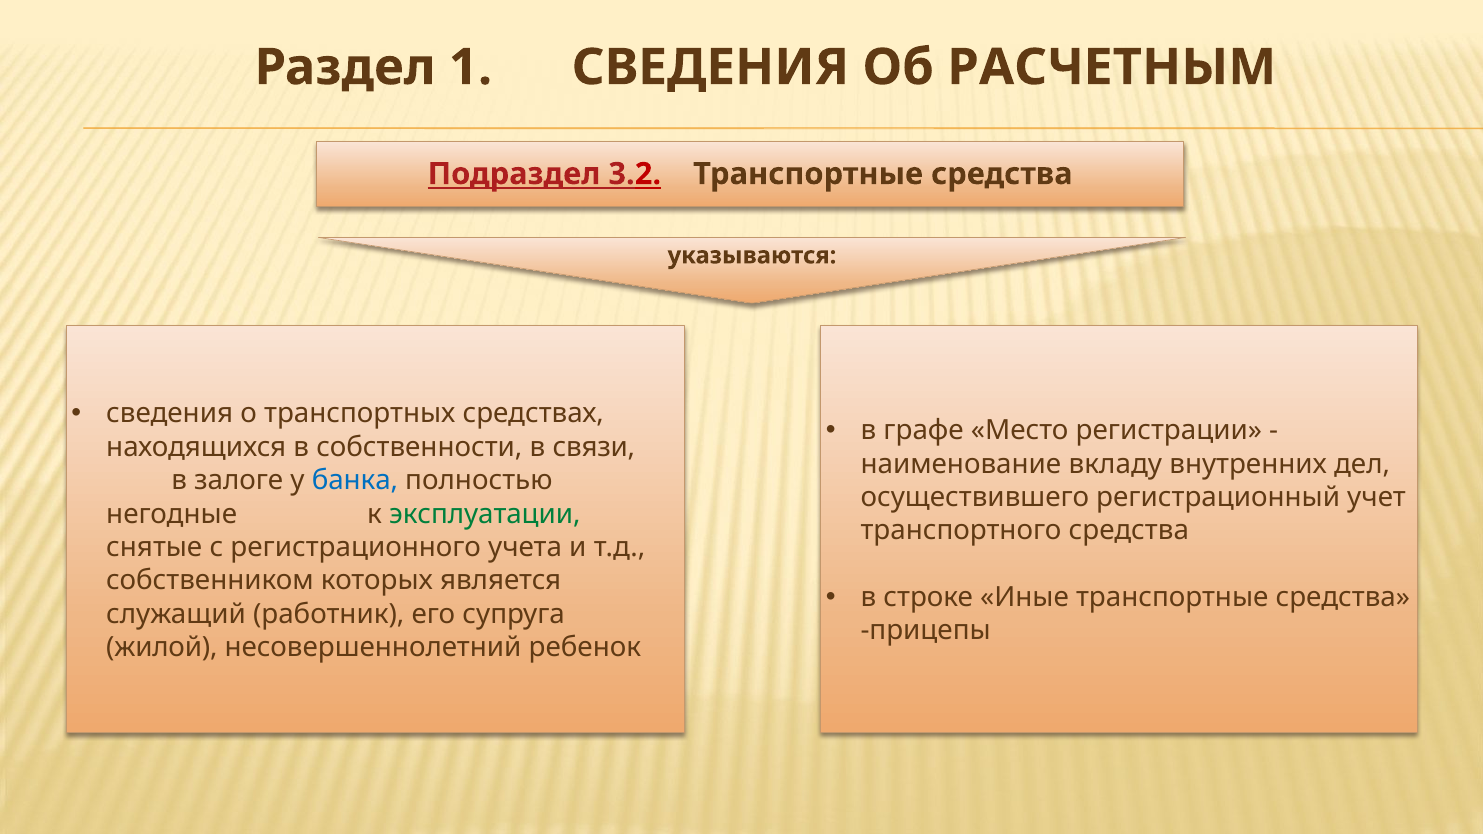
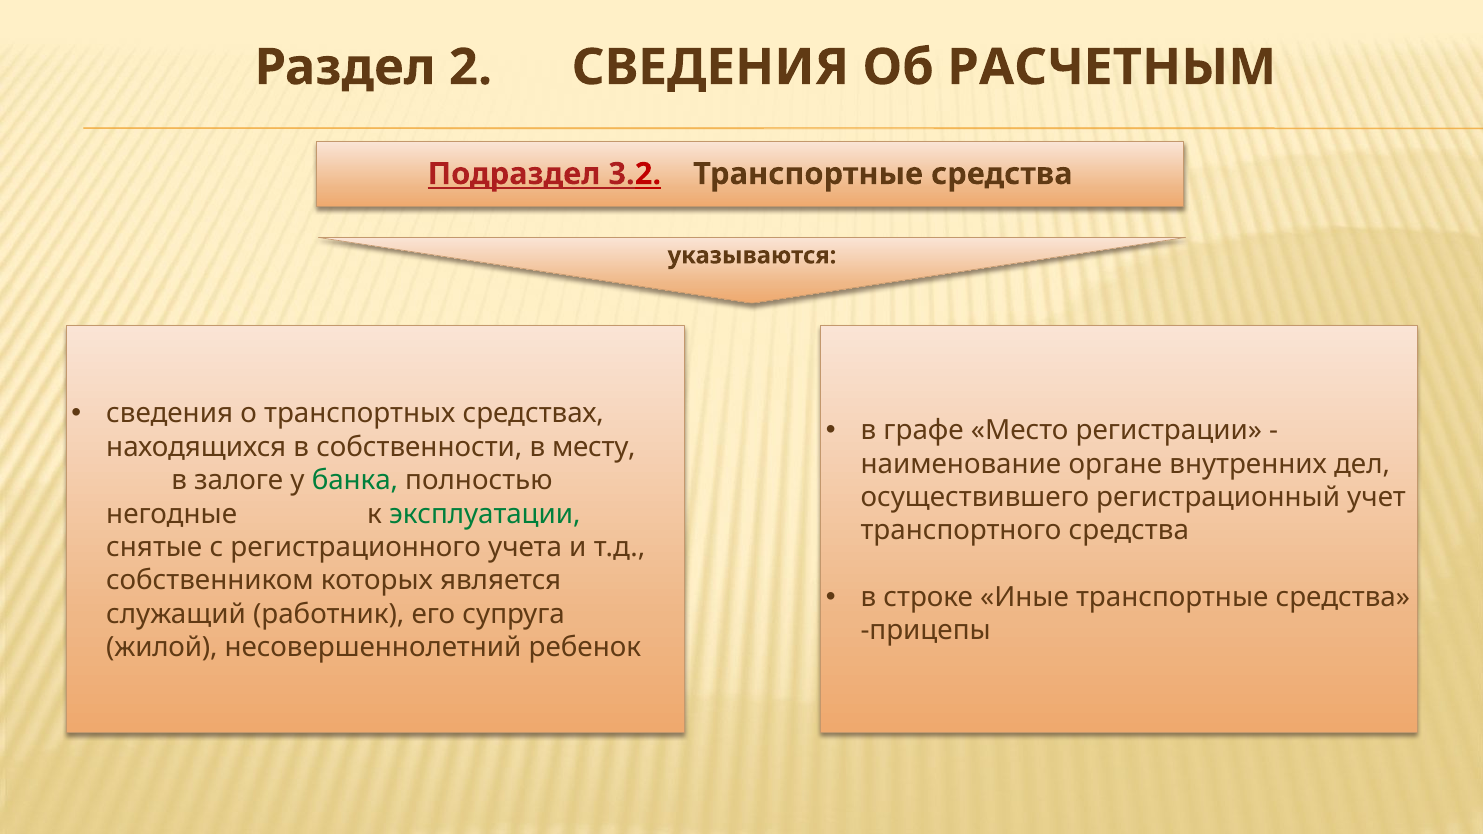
1: 1 -> 2 (471, 67)
связи: связи -> месту (594, 447)
вкладу: вкладу -> органе (1115, 464)
банка colour: blue -> green (355, 481)
